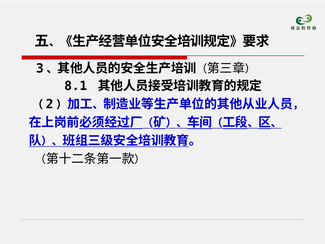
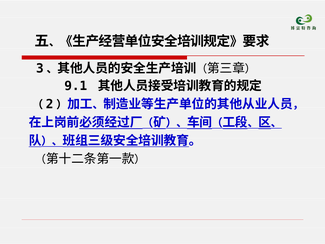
8.1: 8.1 -> 9.1 (76, 86)
